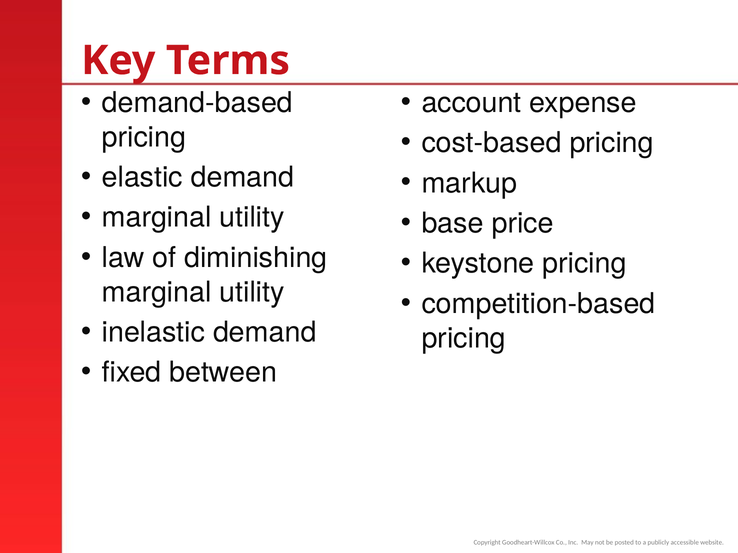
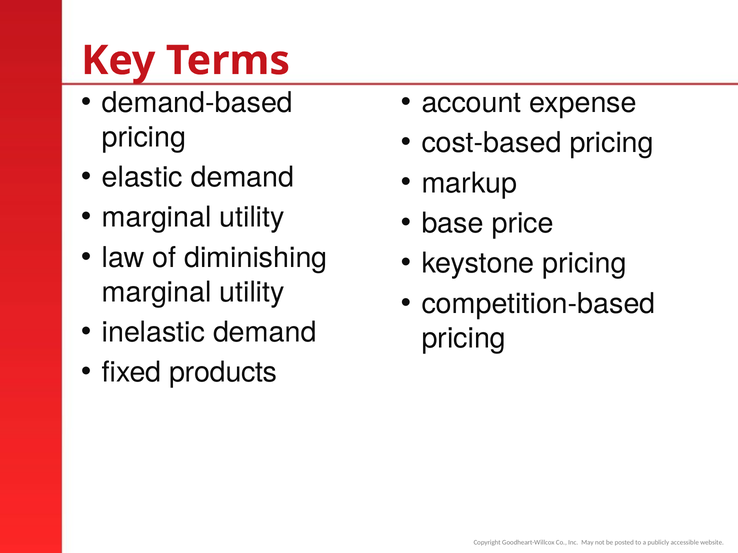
between: between -> products (223, 373)
